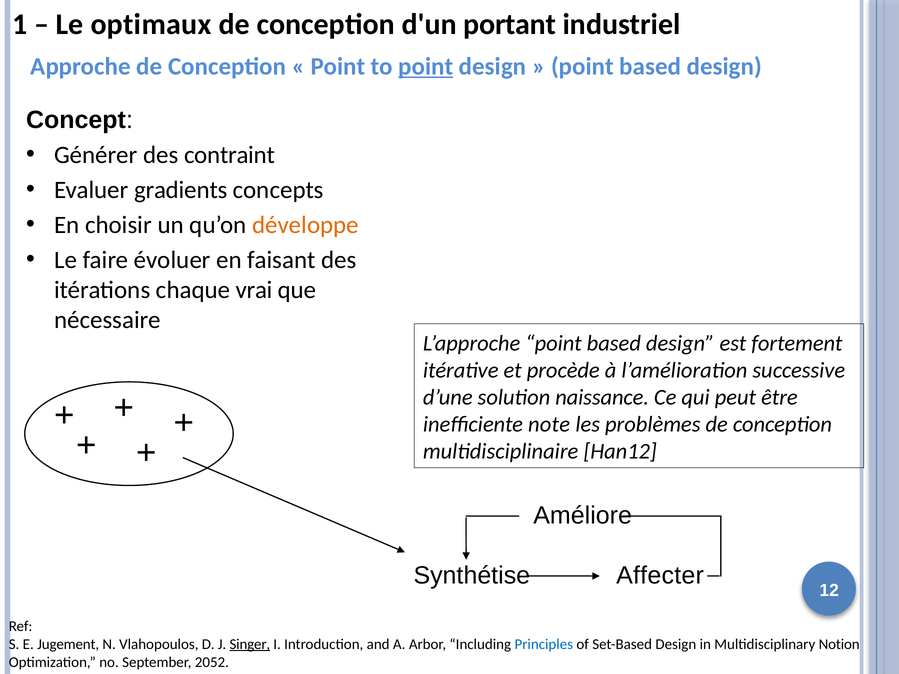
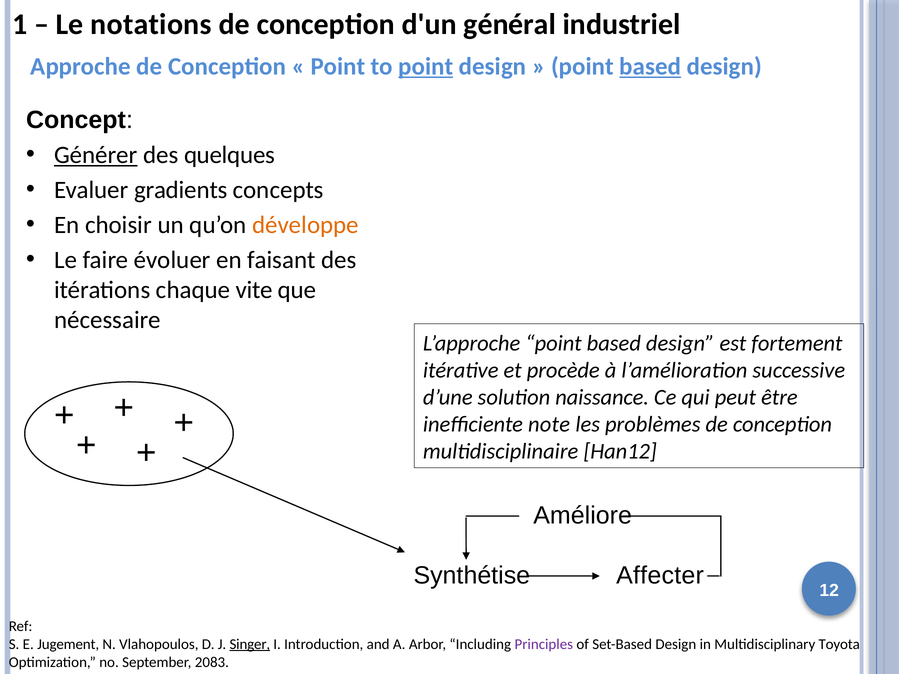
optimaux: optimaux -> notations (151, 24)
portant: portant -> général (510, 24)
based underline: none -> present (650, 67)
Générer underline: none -> present (96, 155)
contraint: contraint -> quelques (230, 155)
vrai: vrai -> vite (254, 290)
Principles colour: blue -> purple (544, 644)
Notion: Notion -> Toyota (839, 644)
2052: 2052 -> 2083 (212, 662)
